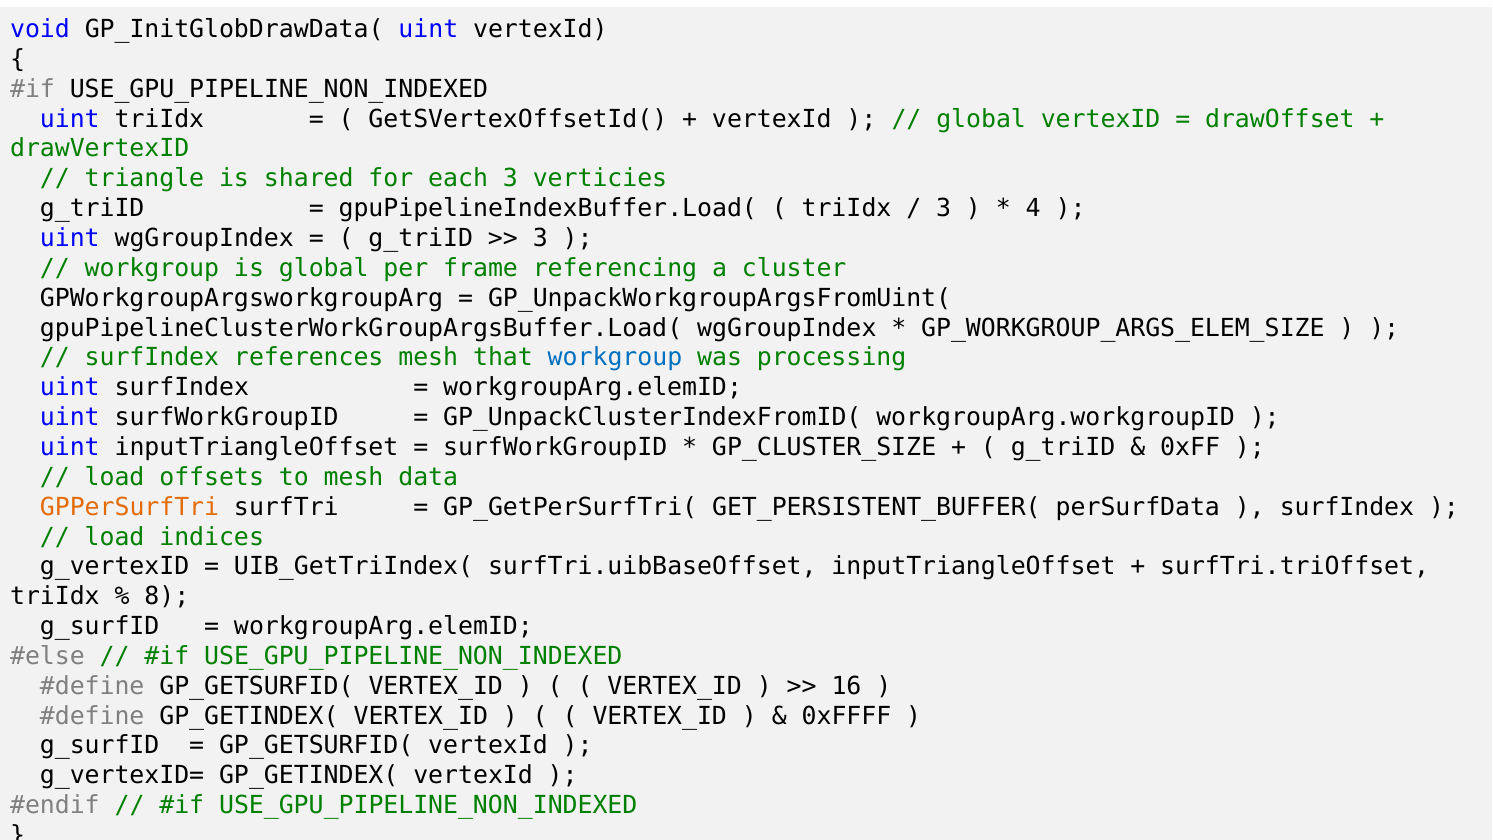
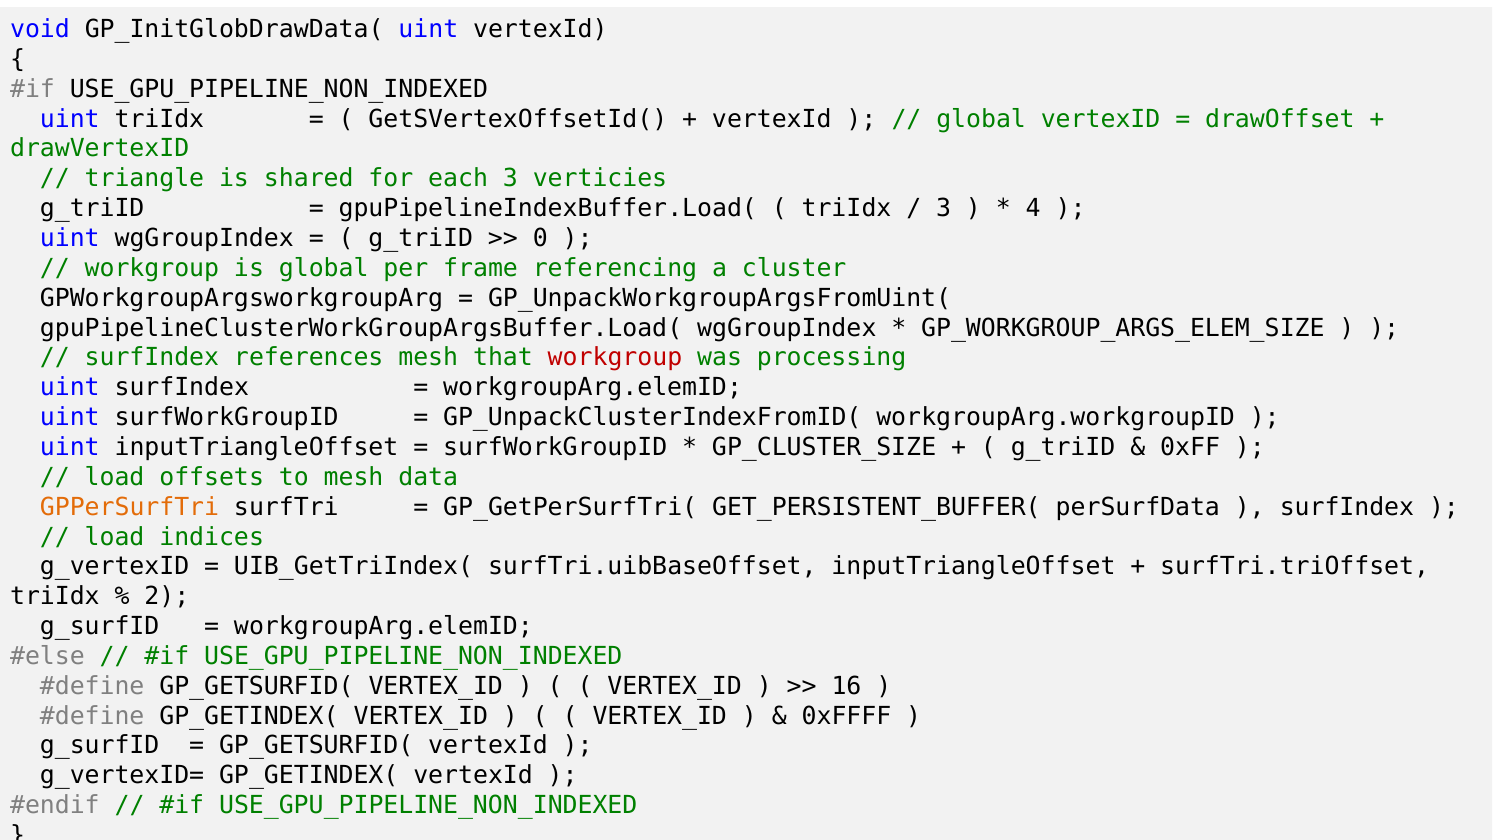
3: 3 -> 0 (540, 238)
workgroup colour: blue -> red (615, 358)
8: 8 -> 2 (167, 596)
